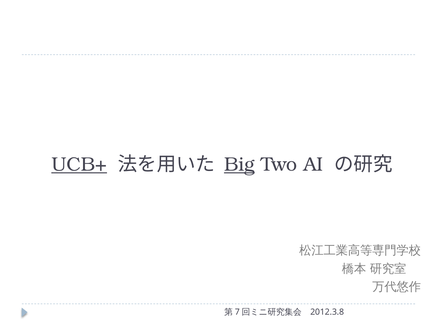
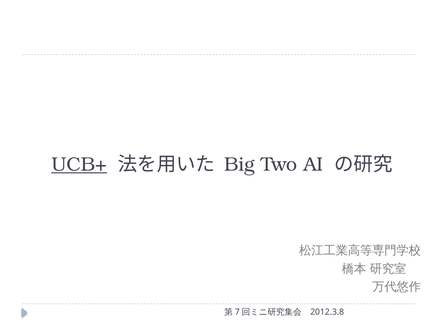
Big underline: present -> none (239, 164)
